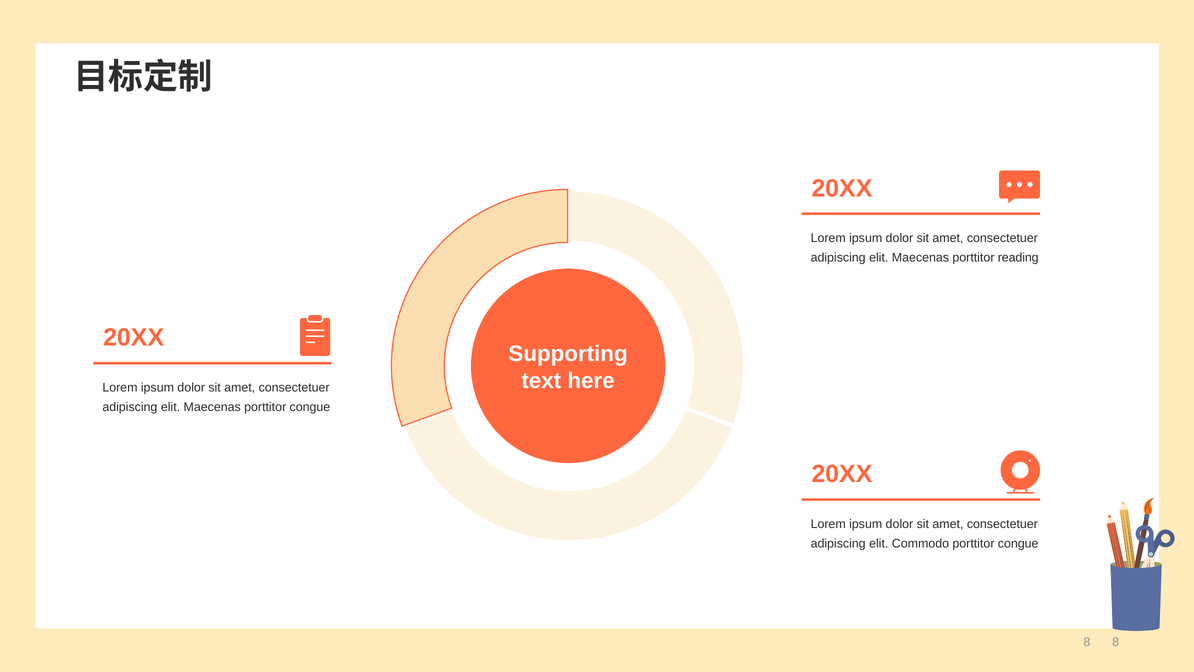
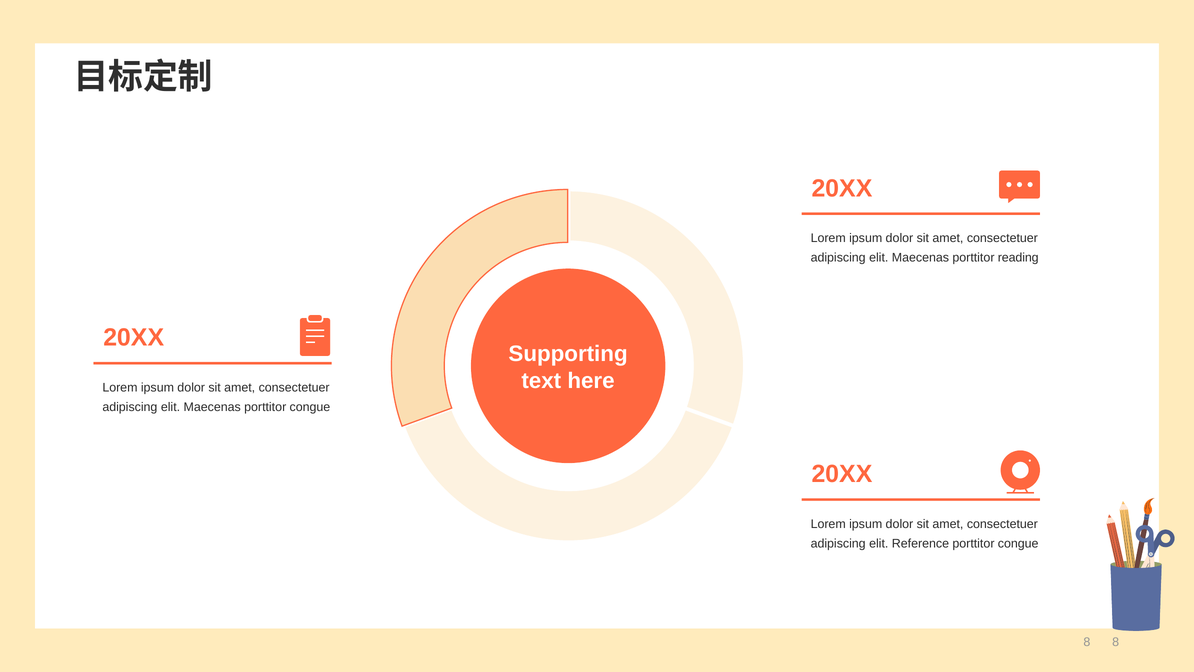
Commodo: Commodo -> Reference (920, 543)
